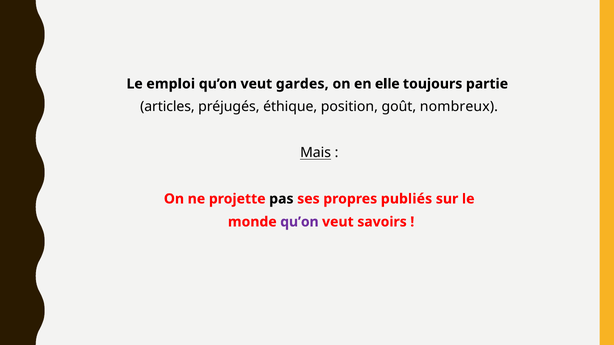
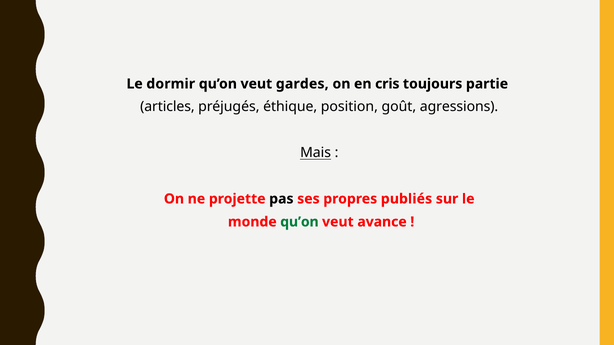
emploi: emploi -> dormir (171, 84)
elle: elle -> cris (387, 84)
nombreux: nombreux -> agressions (459, 107)
qu’on colour: purple -> green (299, 222)
savoirs: savoirs -> avance (382, 222)
